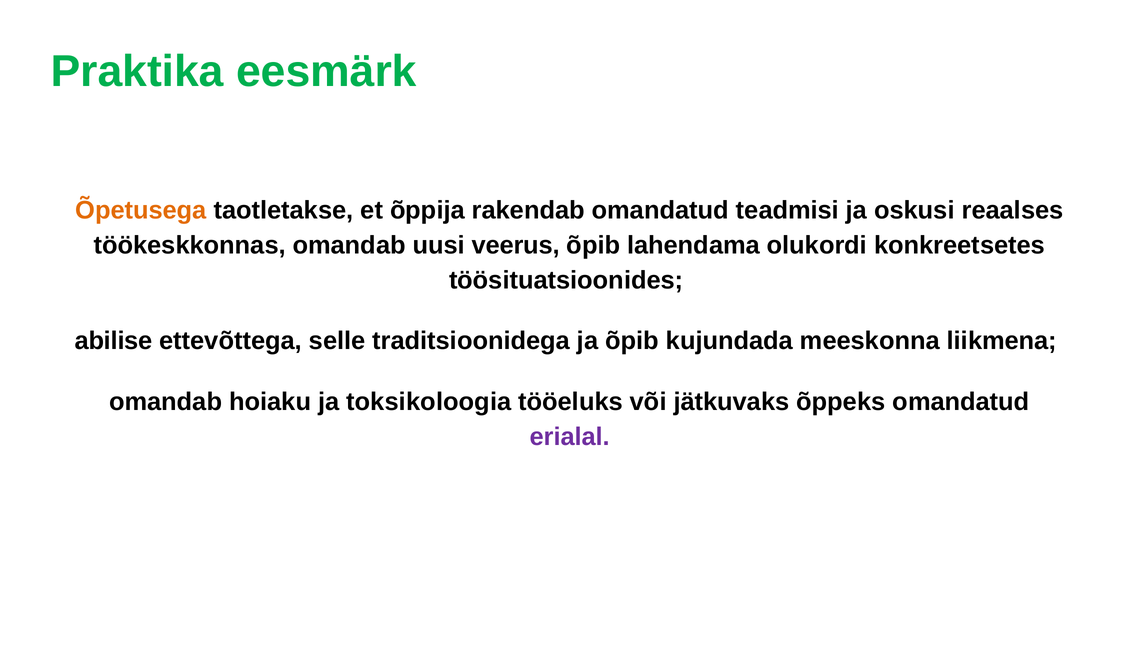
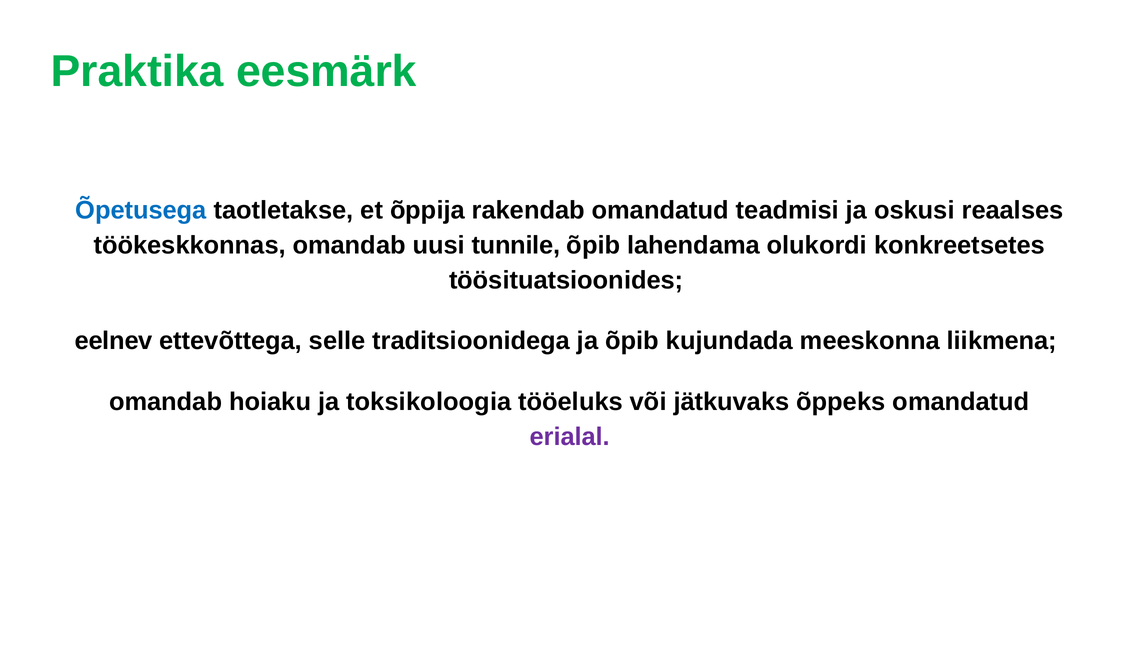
Õpetusega colour: orange -> blue (141, 210)
veerus: veerus -> tunnile (516, 245)
abilise: abilise -> eelnev (114, 341)
